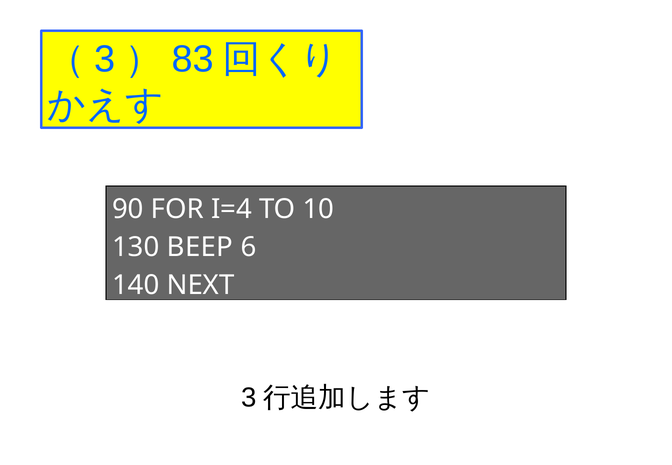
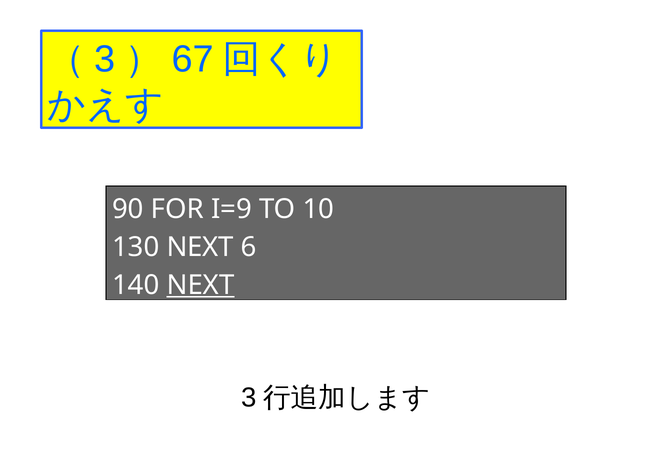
83: 83 -> 67 (193, 59)
I=4: I=4 -> I=9 (231, 209)
130 BEEP: BEEP -> NEXT (200, 247)
NEXT underline: none -> present (200, 285)
